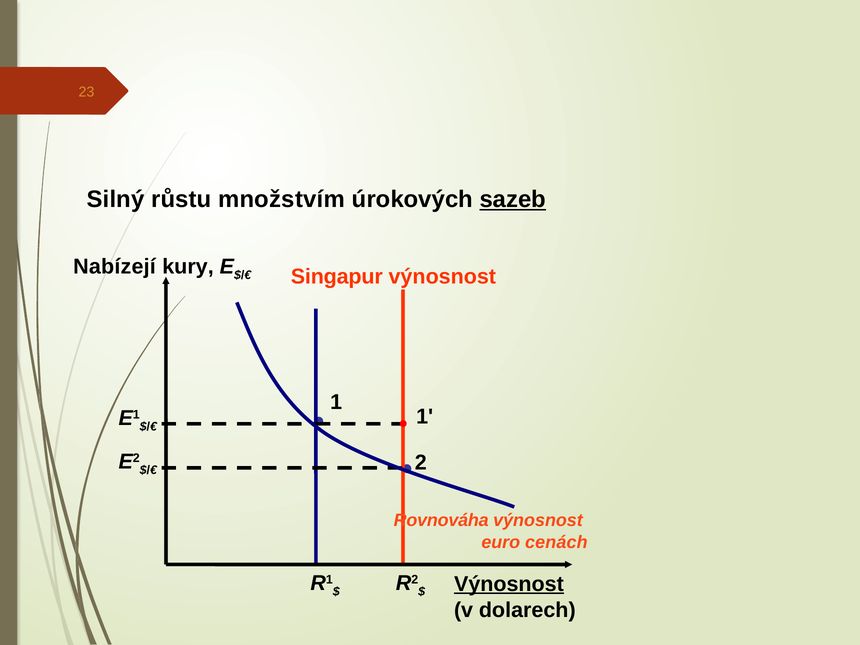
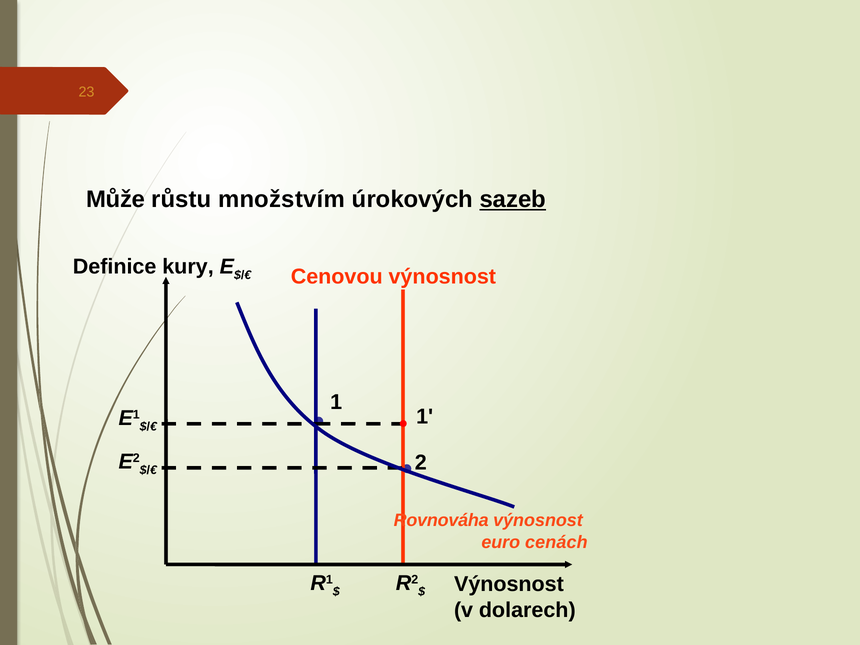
Silný: Silný -> Může (116, 199)
Nabízejí: Nabízejí -> Definice (115, 267)
Singapur: Singapur -> Cenovou (337, 276)
Výnosnost underline: present -> none (509, 584)
